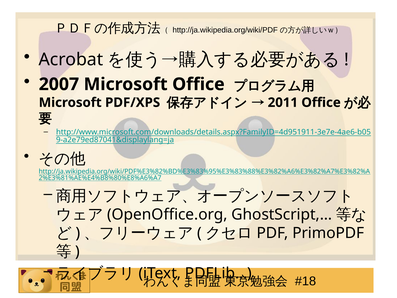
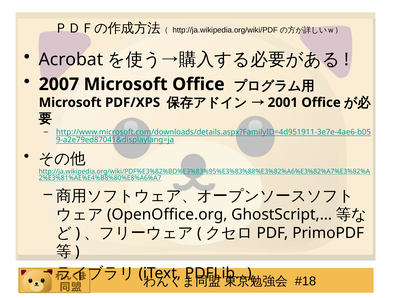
2011: 2011 -> 2001 (283, 102)
